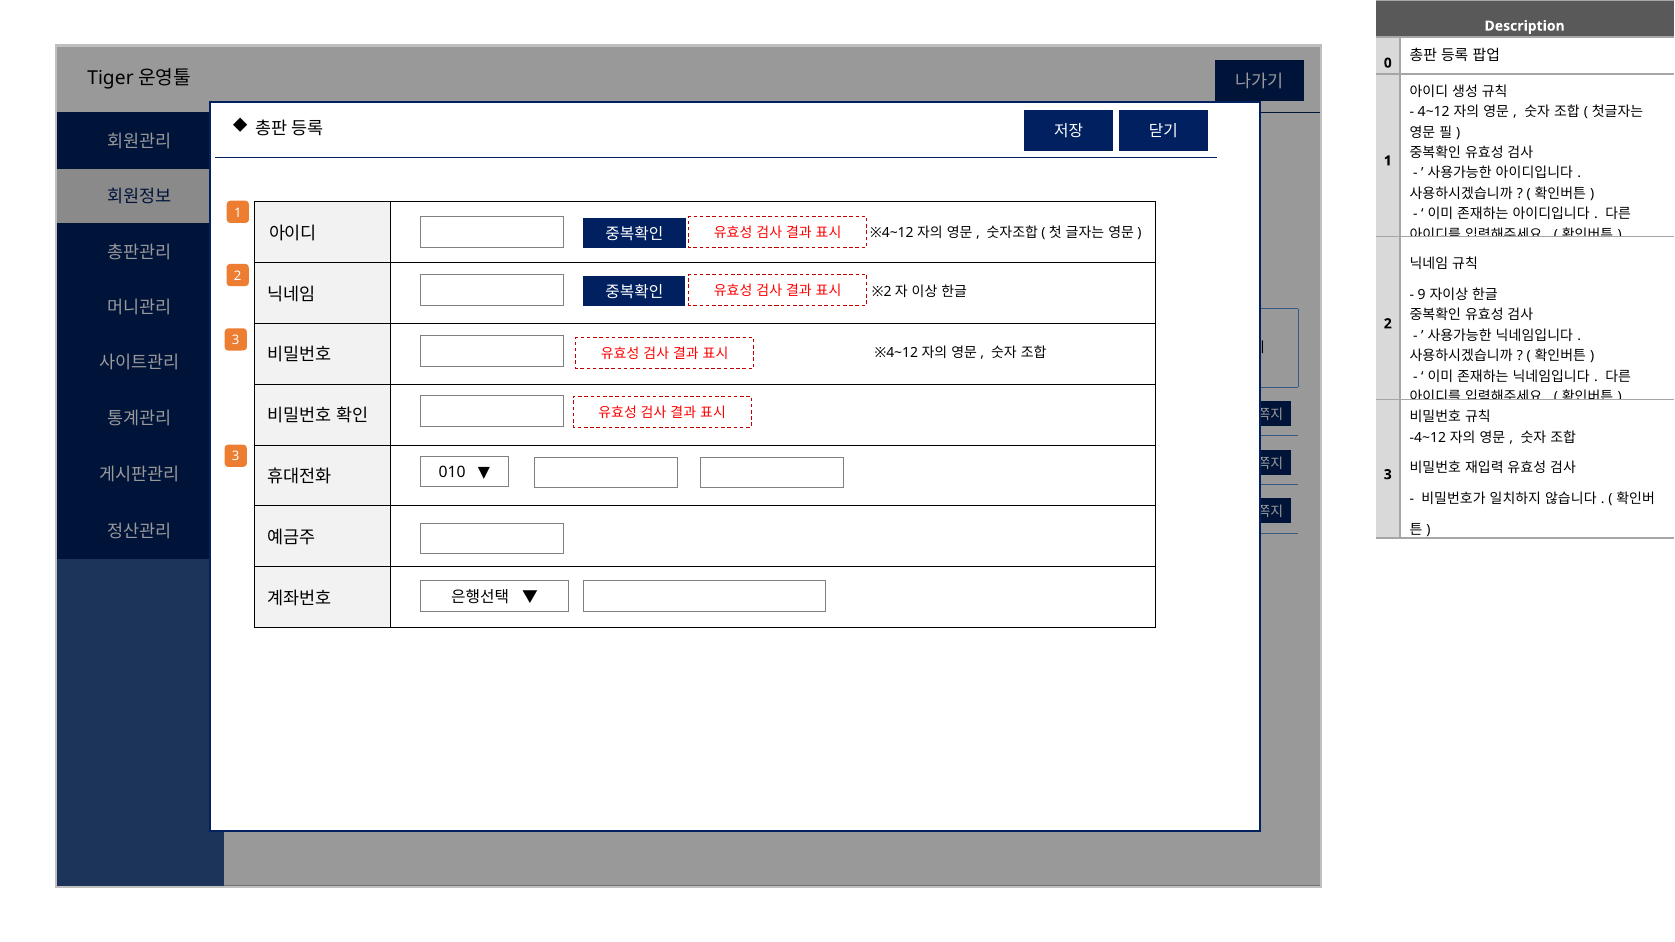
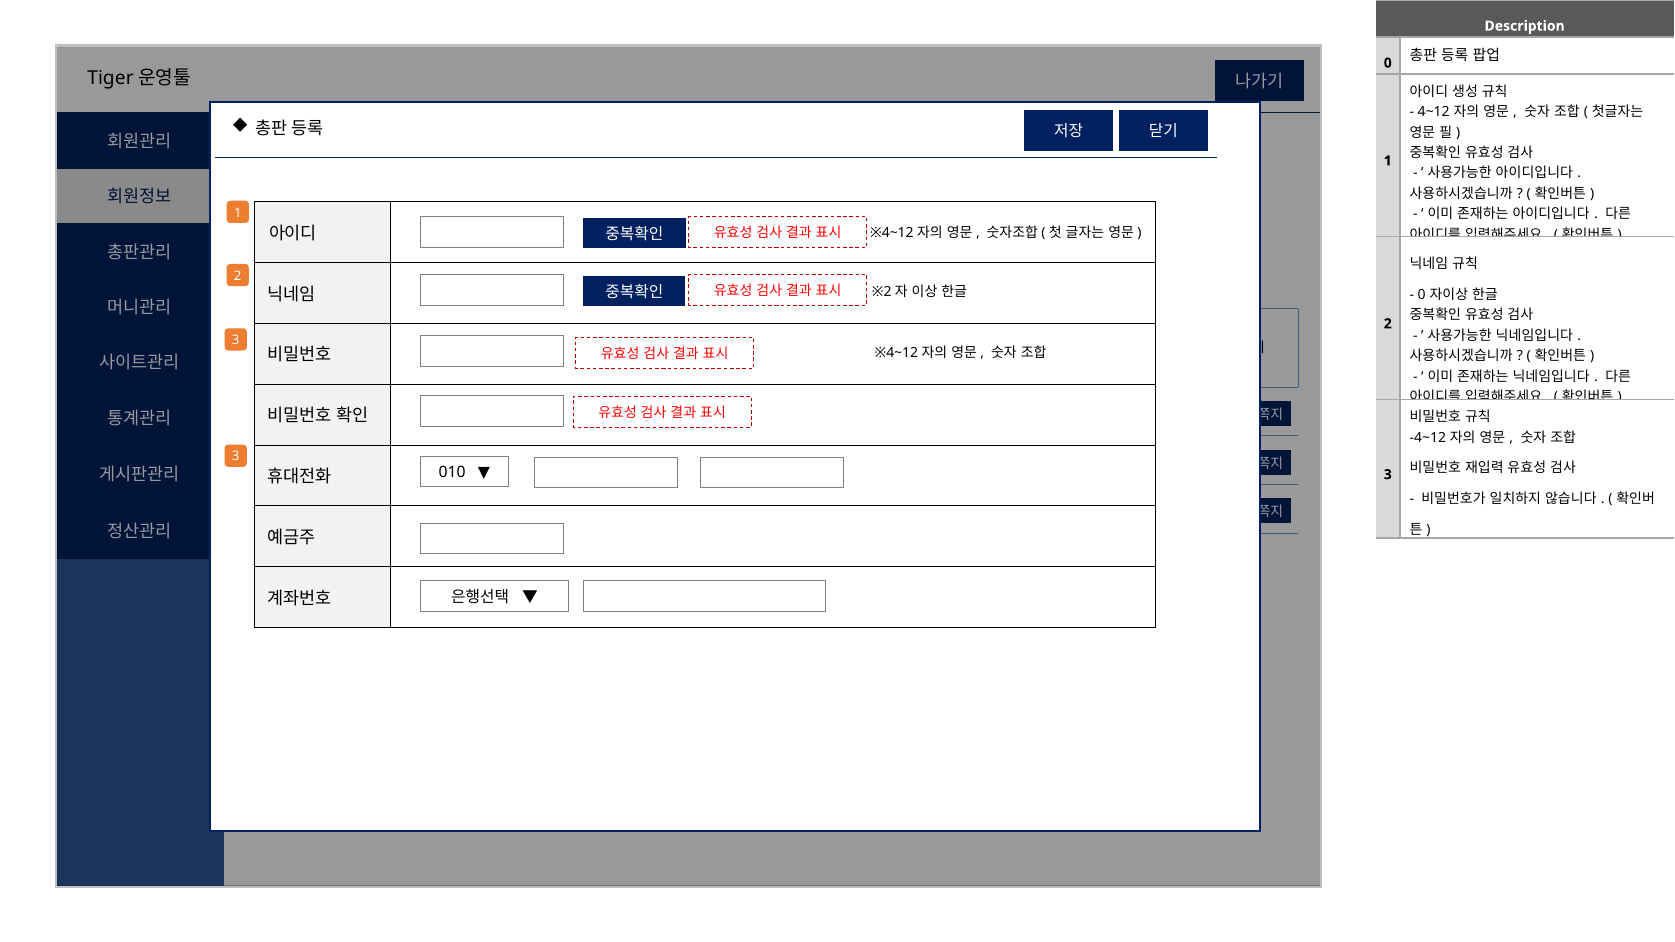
9: 9 -> 0 (1422, 295)
